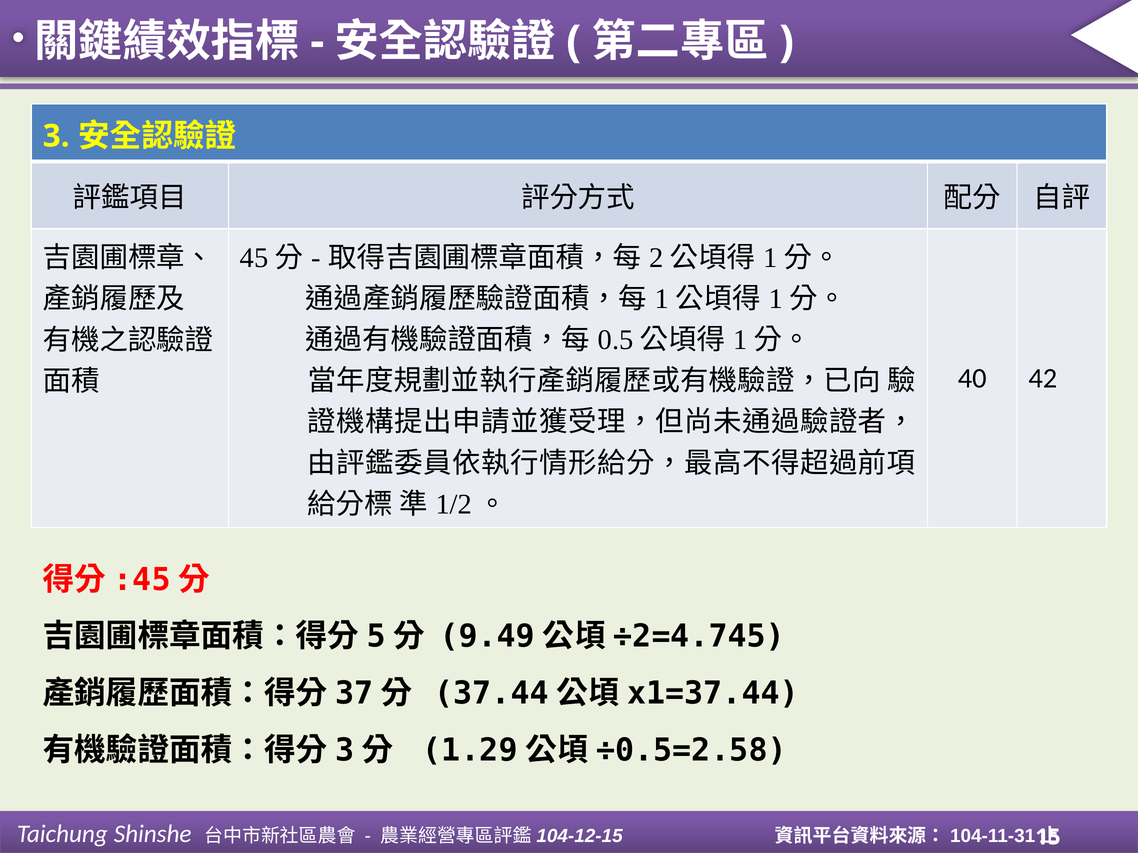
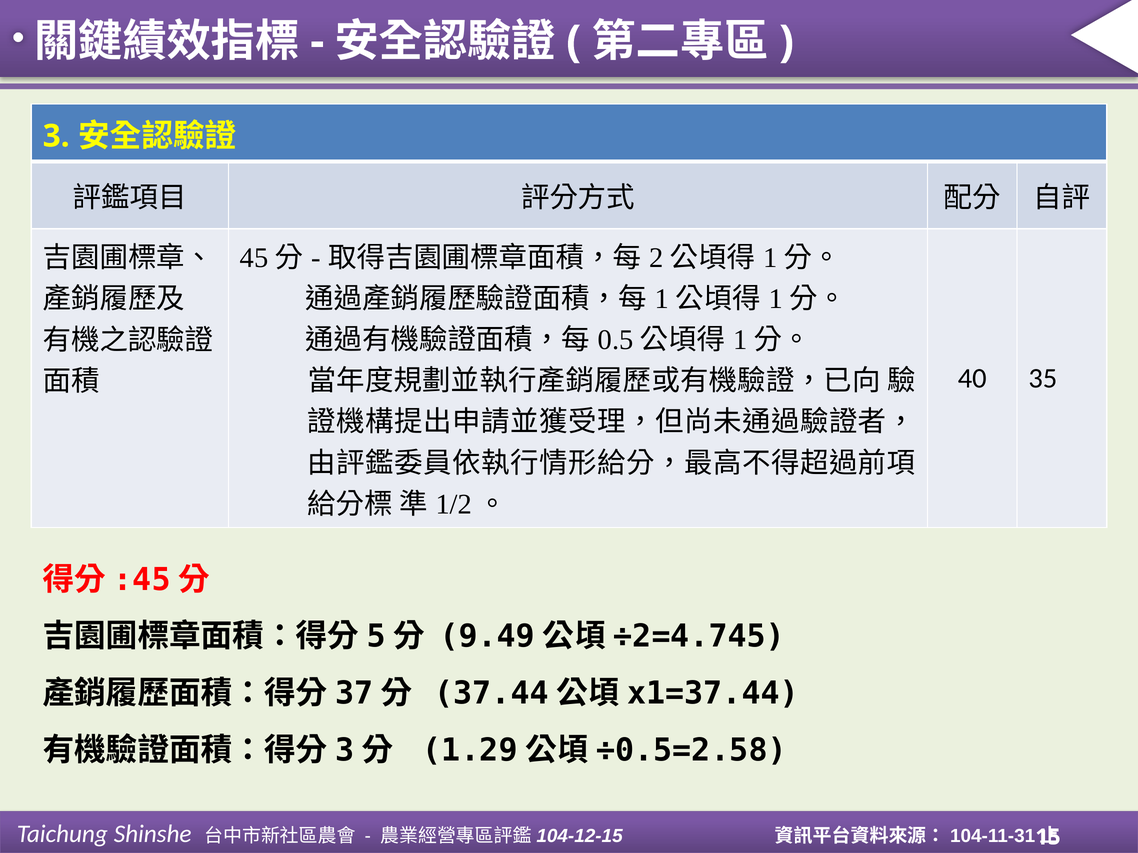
42: 42 -> 35 (1043, 379)
